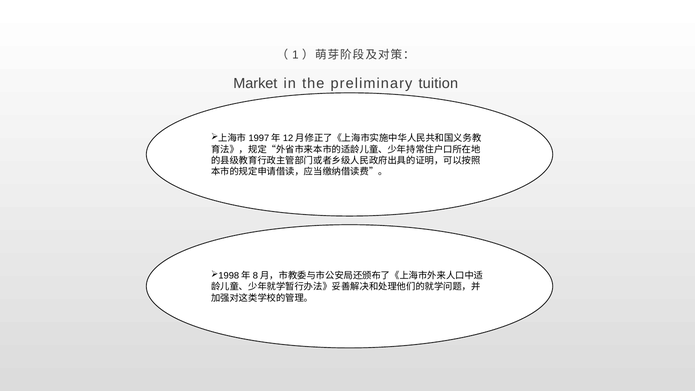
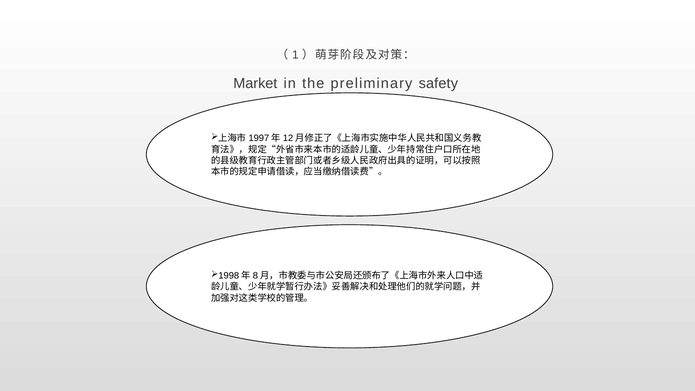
tuition: tuition -> safety (438, 83)
